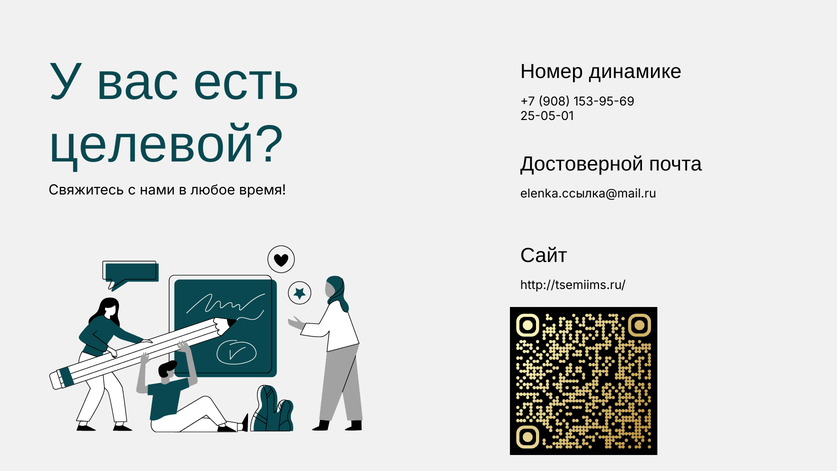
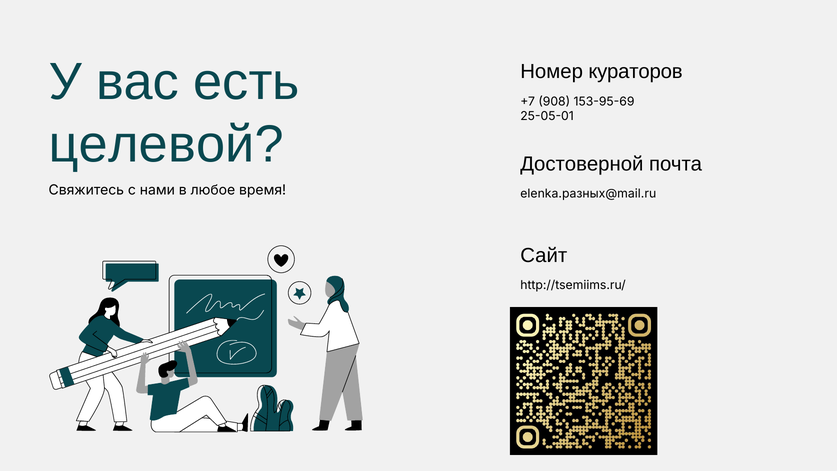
динамике: динамике -> кураторов (636, 72)
elenka.ссылка@mail.ru: elenka.ссылка@mail.ru -> elenka.разных@mail.ru (588, 194)
